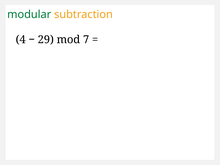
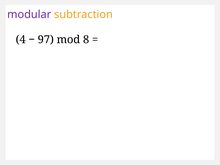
modular colour: green -> purple (29, 15)
29: 29 -> 97 (46, 40)
7: 7 -> 8 (86, 40)
